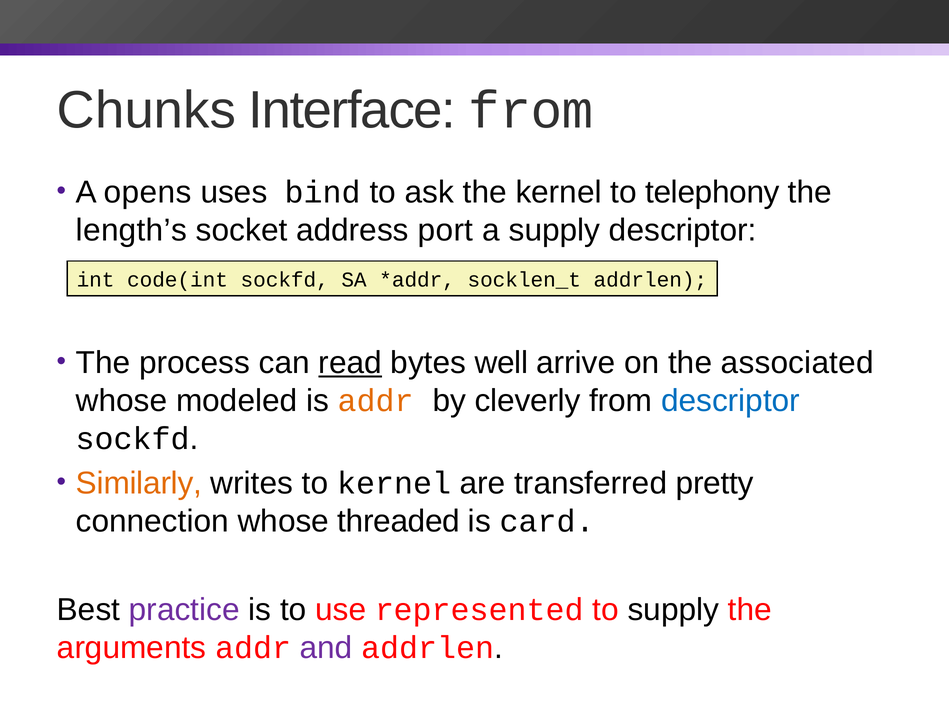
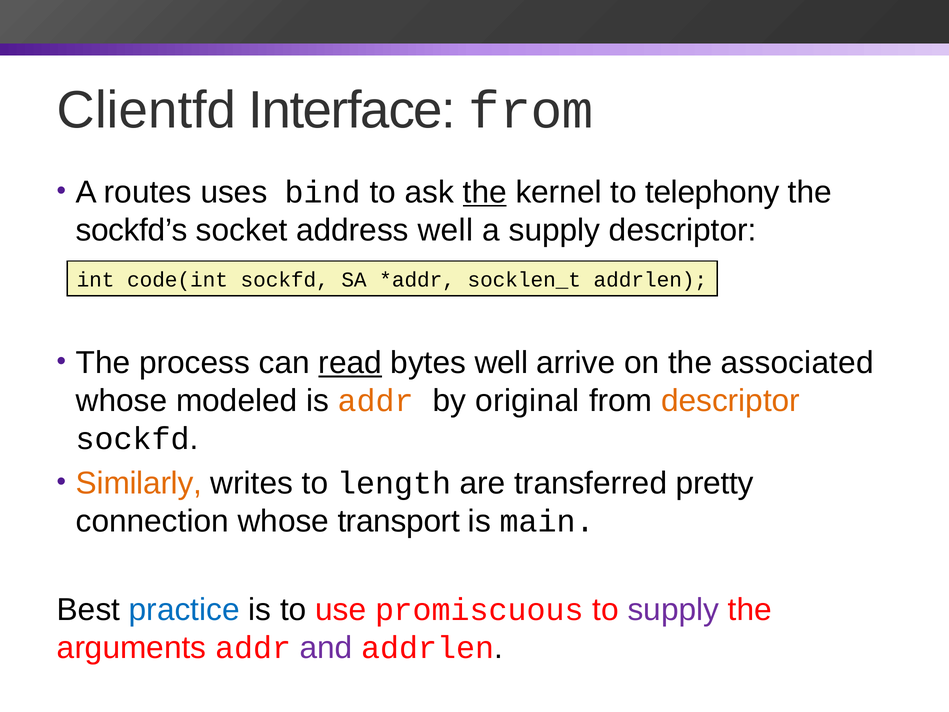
Chunks: Chunks -> Clientfd (147, 110)
opens: opens -> routes (148, 192)
the underline: none -> present (485, 192)
length’s: length’s -> sockfd’s (132, 230)
address port: port -> well (445, 230)
cleverly: cleverly -> original (527, 401)
descriptor colour: blue -> orange (731, 401)
to kernel: kernel -> length (394, 483)
threaded: threaded -> transport (399, 521)
card: card -> main (547, 521)
practice colour: purple -> blue (184, 610)
represented: represented -> promiscuous (479, 610)
supply colour: black -> purple (673, 610)
